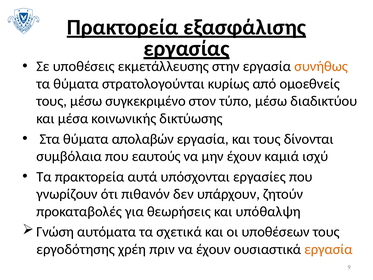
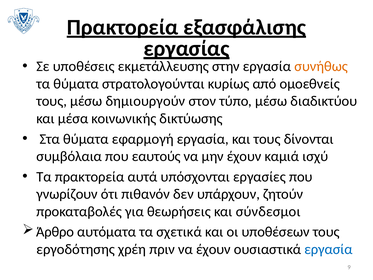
συγκεκριμένο: συγκεκριμένο -> δημιουργούν (145, 101)
απολαβών: απολαβών -> εφαρμογή (143, 139)
υπόθαλψη: υπόθαλψη -> σύνδεσμοι (268, 211)
Γνώση: Γνώση -> Άρθρο (55, 232)
εργασία colour: orange -> blue (328, 249)
